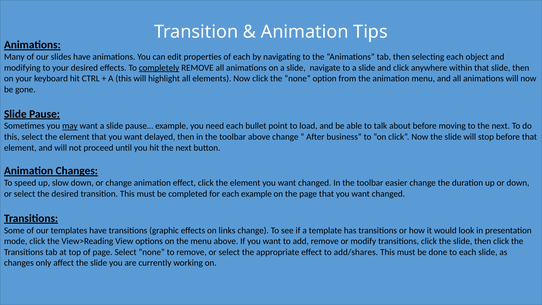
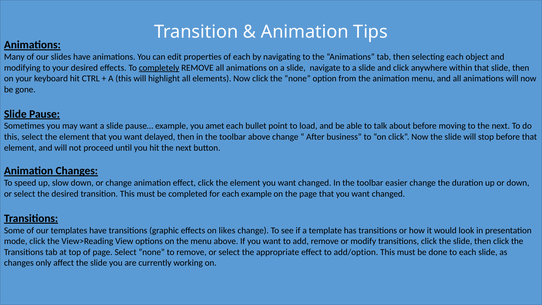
may underline: present -> none (70, 126)
need: need -> amet (215, 126)
links: links -> likes (227, 230)
add/shares: add/shares -> add/option (356, 252)
